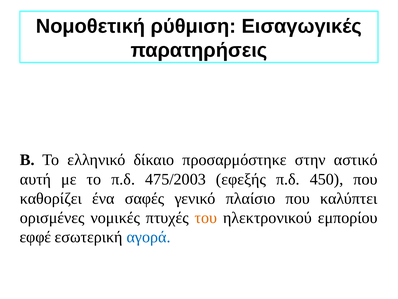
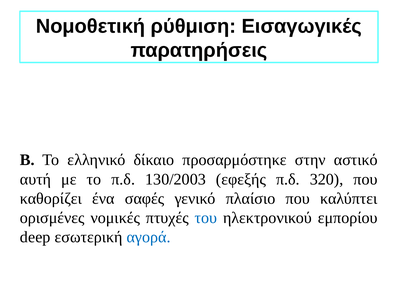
475/2003: 475/2003 -> 130/2003 (176, 179)
450: 450 -> 320 (327, 179)
του colour: orange -> blue (206, 217)
εφφέ: εφφέ -> deep (35, 237)
